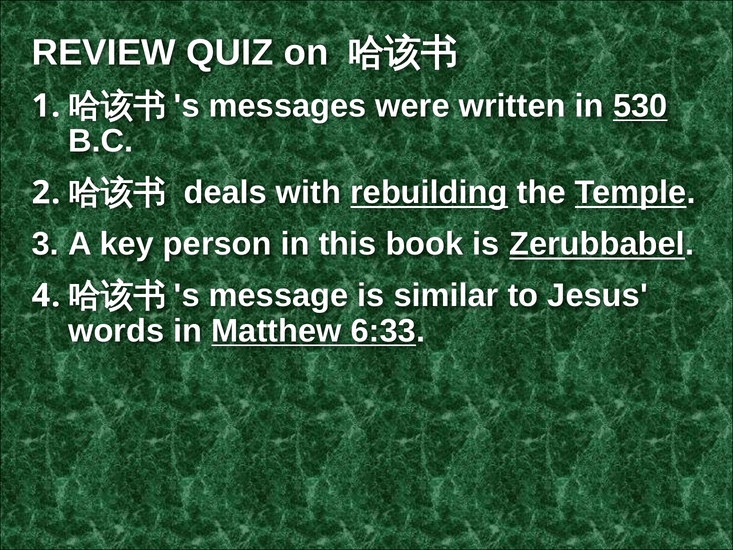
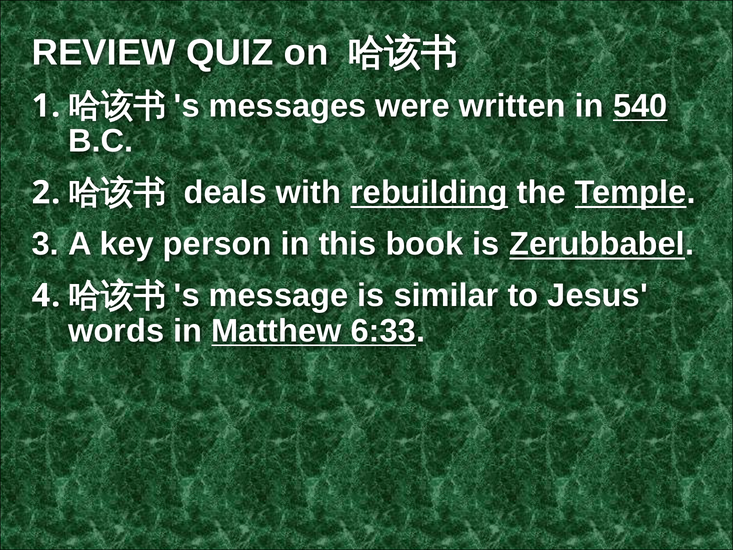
530: 530 -> 540 (640, 106)
